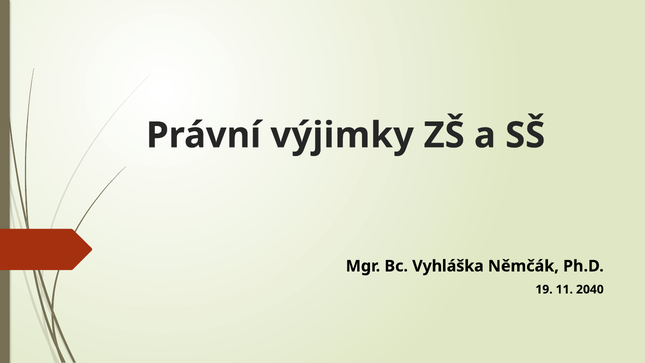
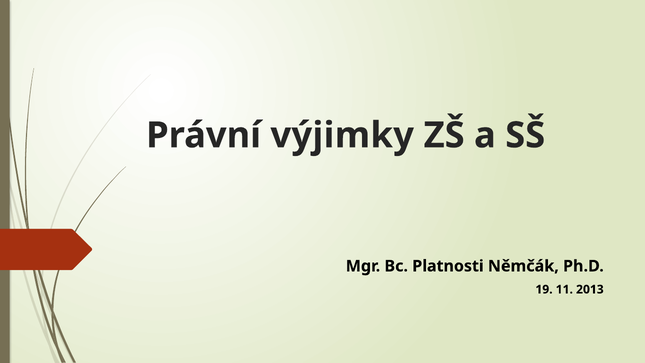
Vyhláška: Vyhláška -> Platnosti (448, 266)
2040: 2040 -> 2013 (590, 289)
